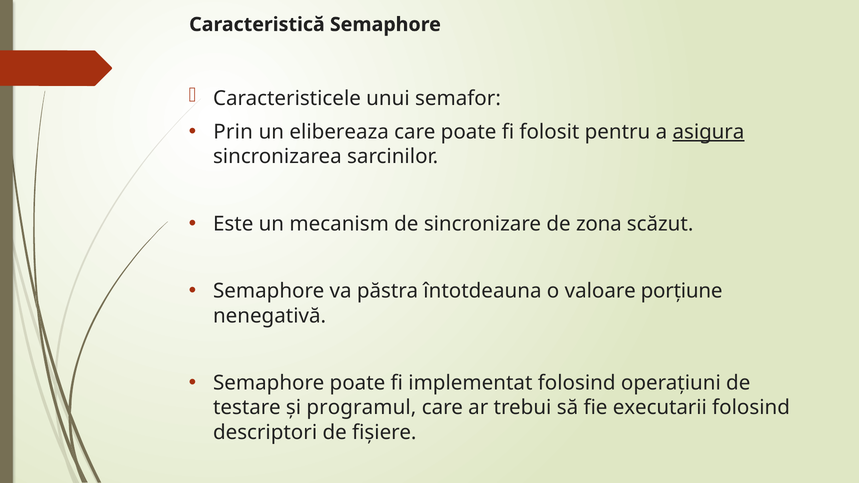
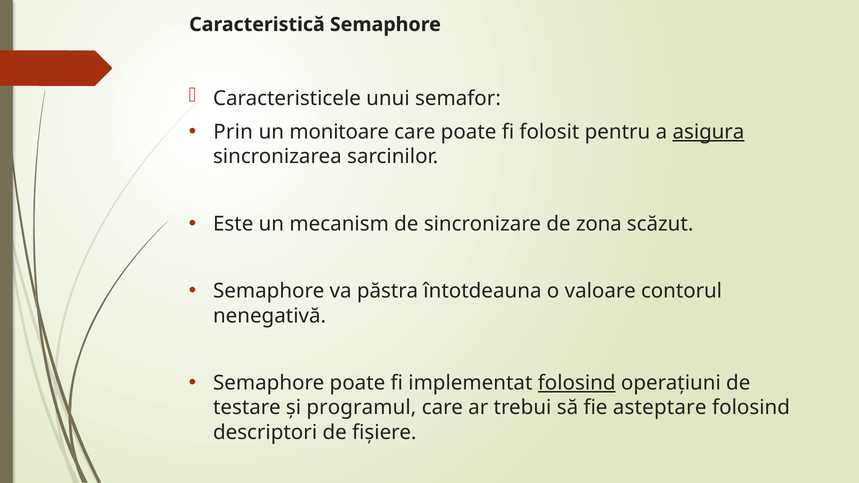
elibereaza: elibereaza -> monitoare (339, 132)
porțiune: porțiune -> contorul (682, 291)
folosind underline: none -> present (577, 383)
executarii: executarii -> asteptare (660, 408)
